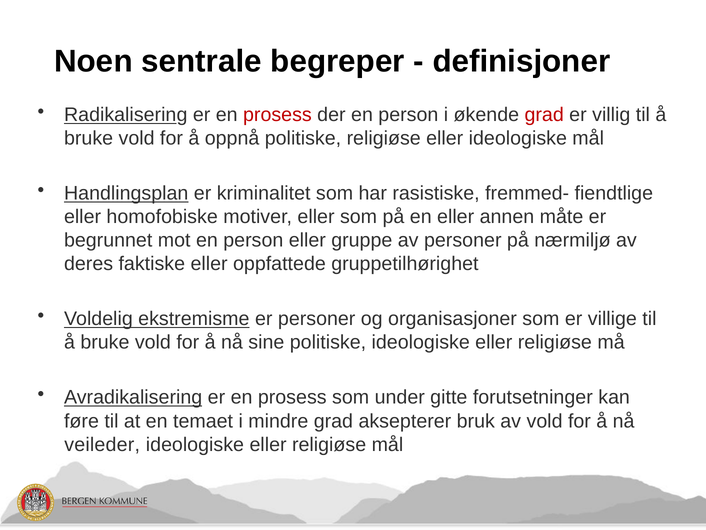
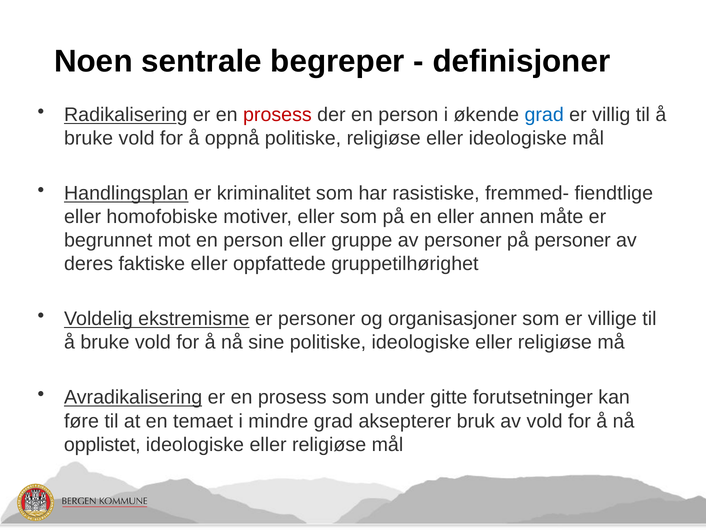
grad colour: red -> blue (544, 115)
på nærmiljø: nærmiljø -> personer (573, 240)
veileder: veileder -> opplistet (102, 444)
